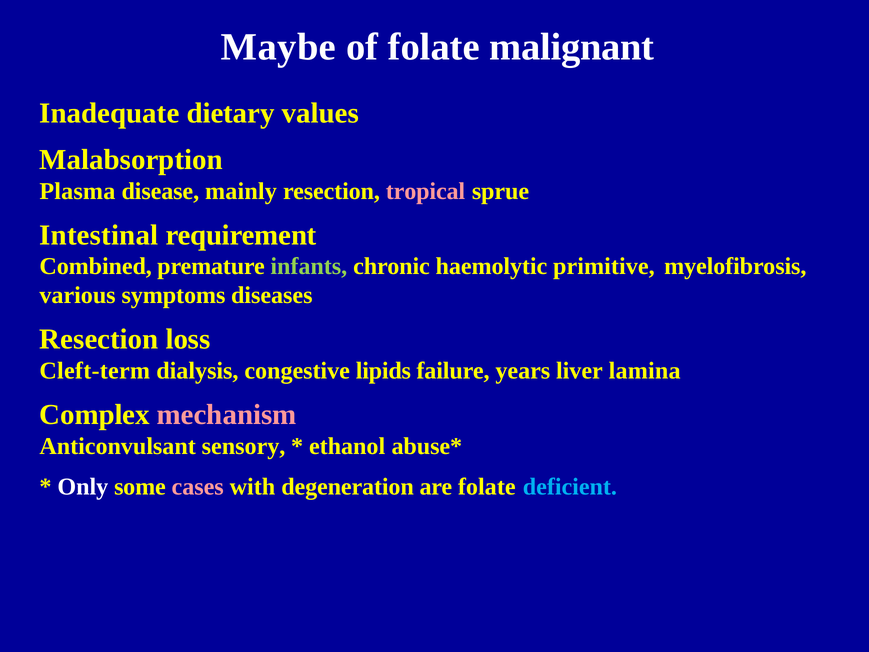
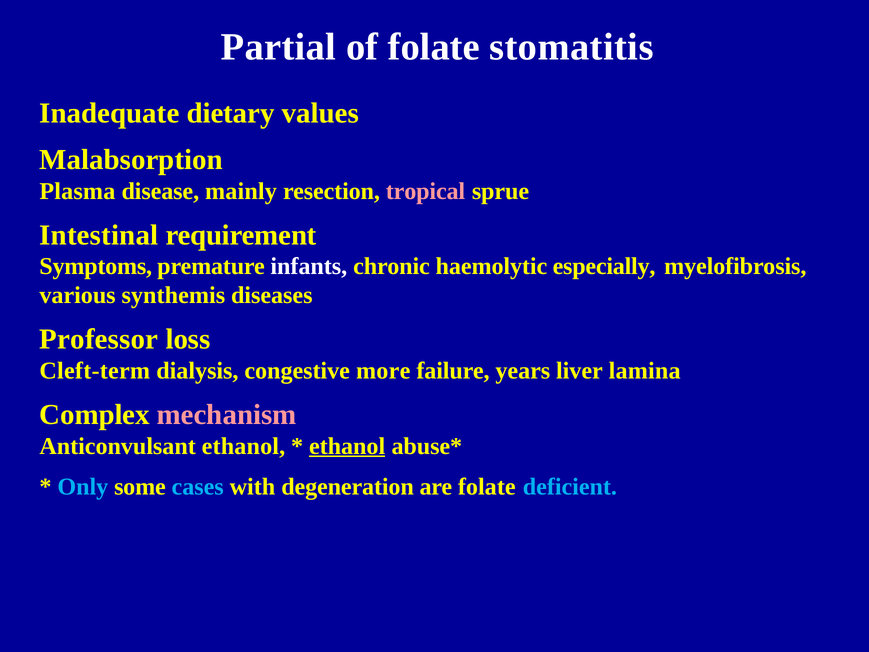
Maybe: Maybe -> Partial (279, 47)
malignant: malignant -> stomatitis (571, 47)
Combined: Combined -> Symptoms (96, 266)
infants colour: light green -> white (309, 266)
primitive: primitive -> especially (604, 266)
symptoms: symptoms -> synthemis (173, 295)
Resection: Resection -> Professor (99, 339)
lipids: lipids -> more (383, 371)
Anticonvulsant sensory: sensory -> ethanol (243, 446)
ethanol underline: none -> present (347, 446)
Only colour: white -> light blue (83, 486)
cases colour: pink -> light blue (198, 486)
